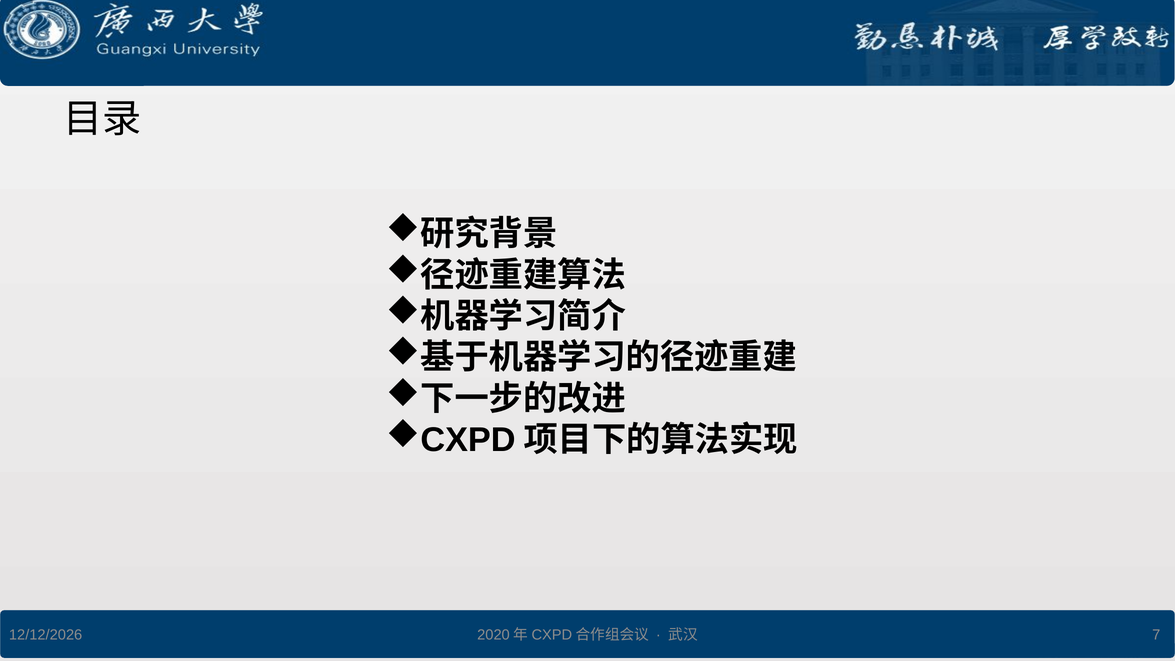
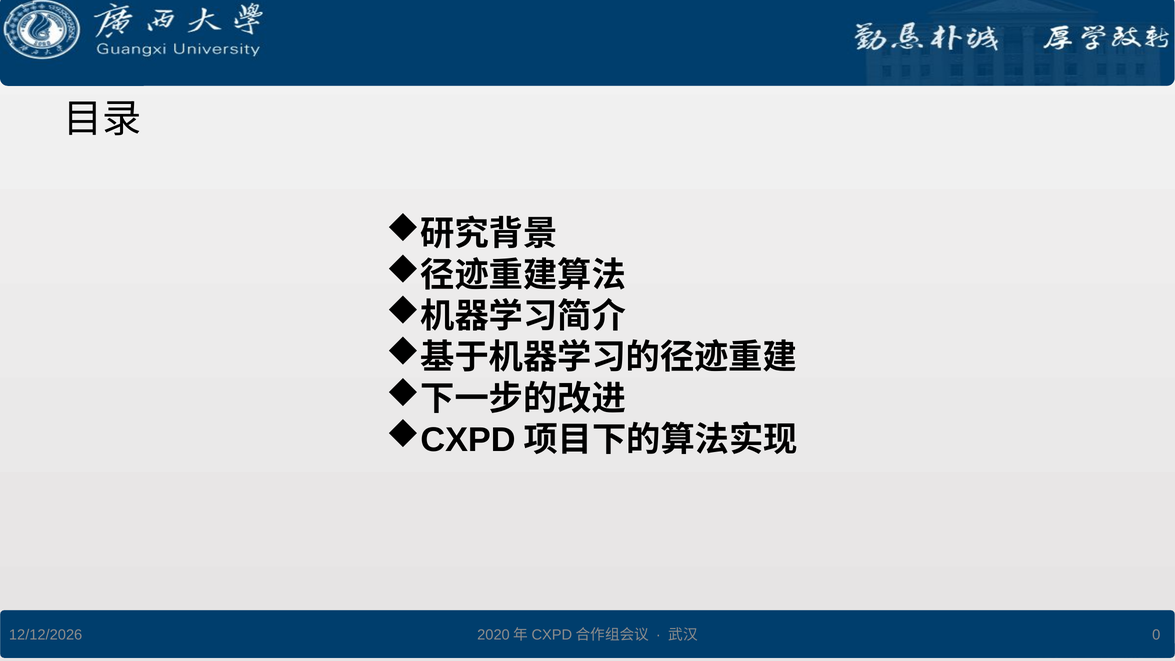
7: 7 -> 0 (1156, 635)
